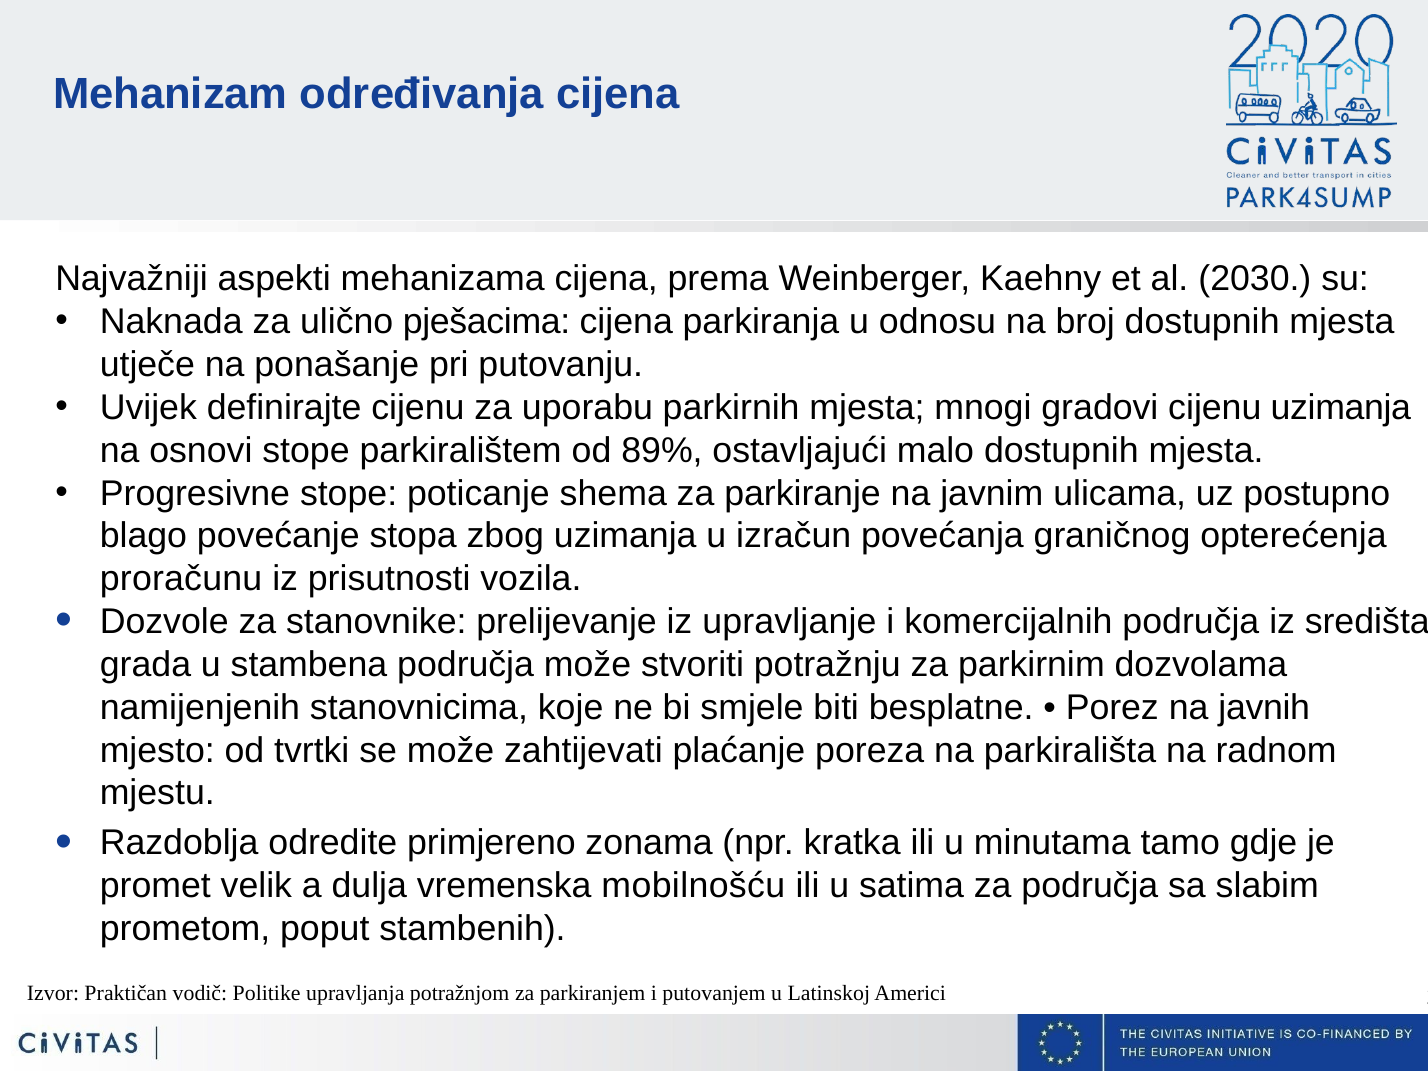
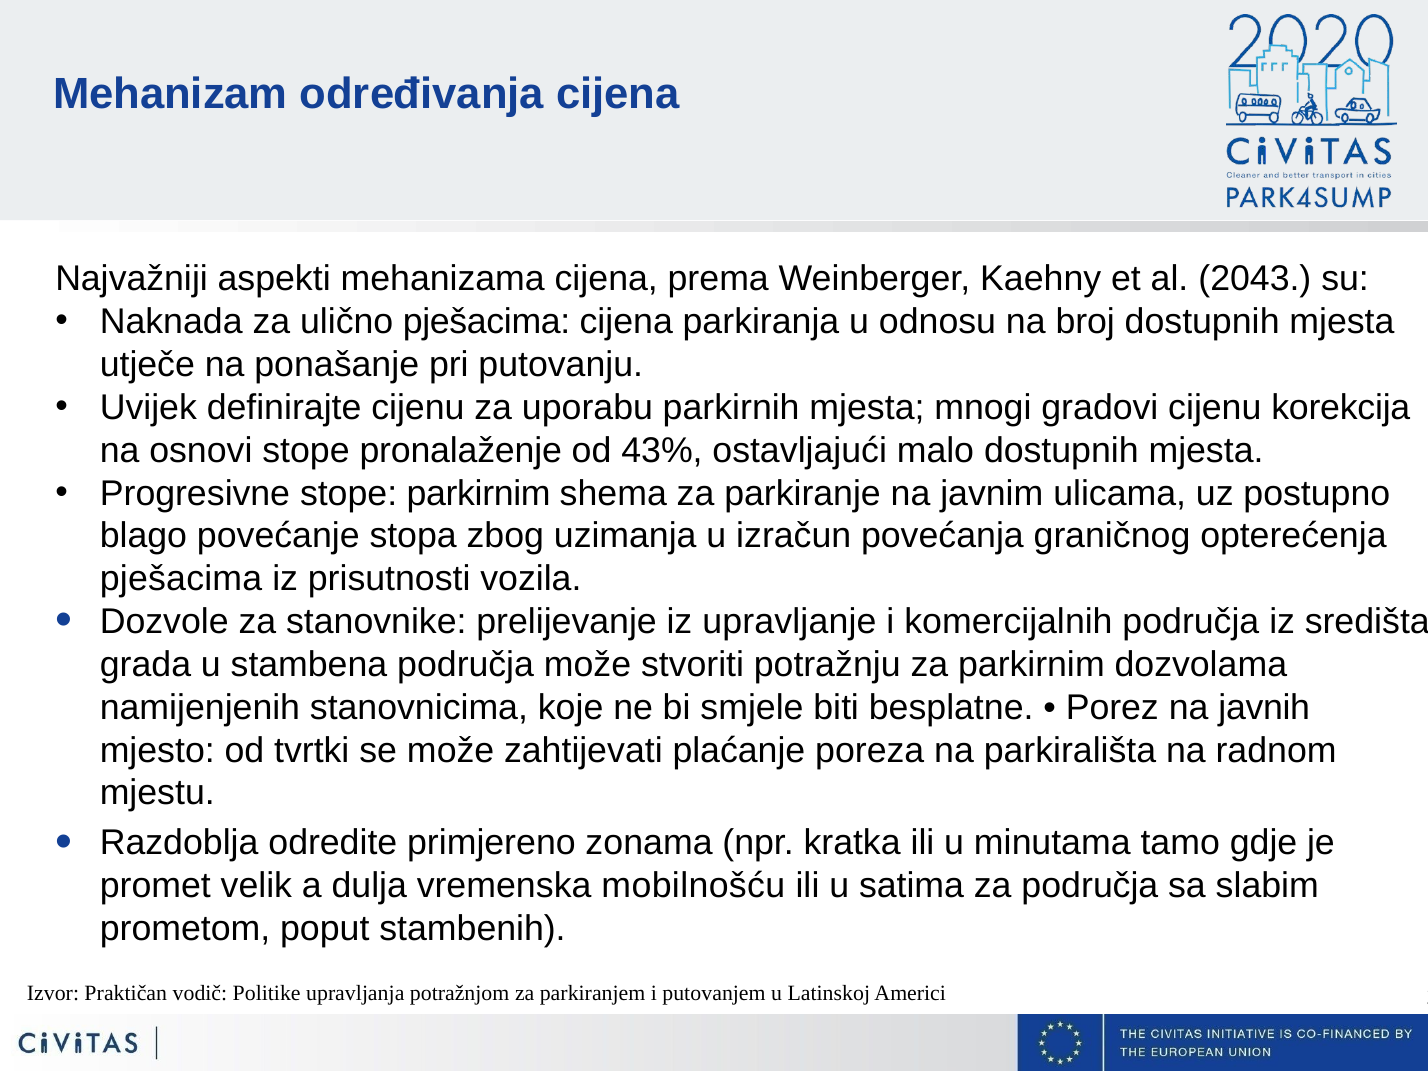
2030: 2030 -> 2043 (1255, 279)
cijenu uzimanja: uzimanja -> korekcija (1341, 408)
parkiralištem: parkiralištem -> pronalaženje (461, 450)
89%: 89% -> 43% (662, 450)
stope poticanje: poticanje -> parkirnim (479, 493)
proračunu: proračunu -> pješacima (181, 579)
